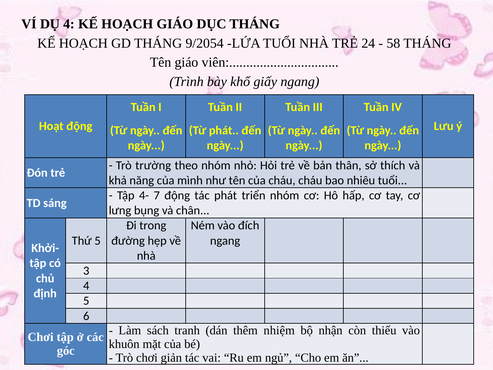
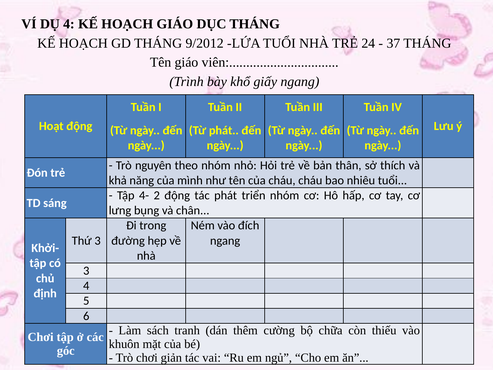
9/2054: 9/2054 -> 9/2012 (205, 43)
58: 58 -> 37 (393, 43)
trường: trường -> nguyên (153, 165)
7: 7 -> 2 (157, 195)
Thứ 5: 5 -> 3 (98, 240)
nhiệm: nhiệm -> cường (279, 330)
nhận: nhận -> chữa (331, 330)
